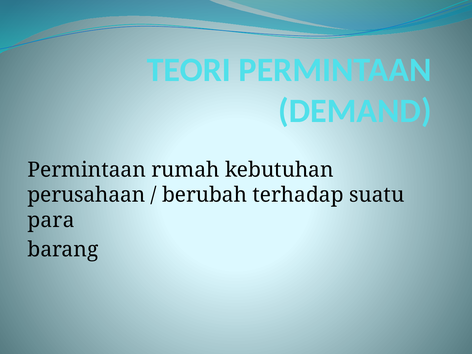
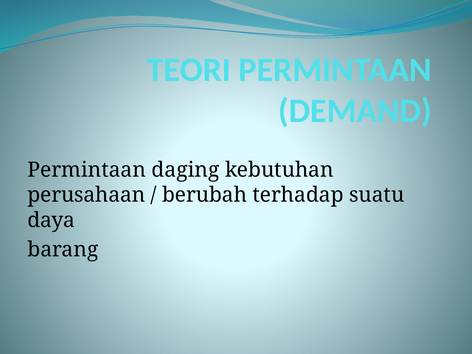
rumah: rumah -> daging (185, 170)
para: para -> daya (51, 220)
